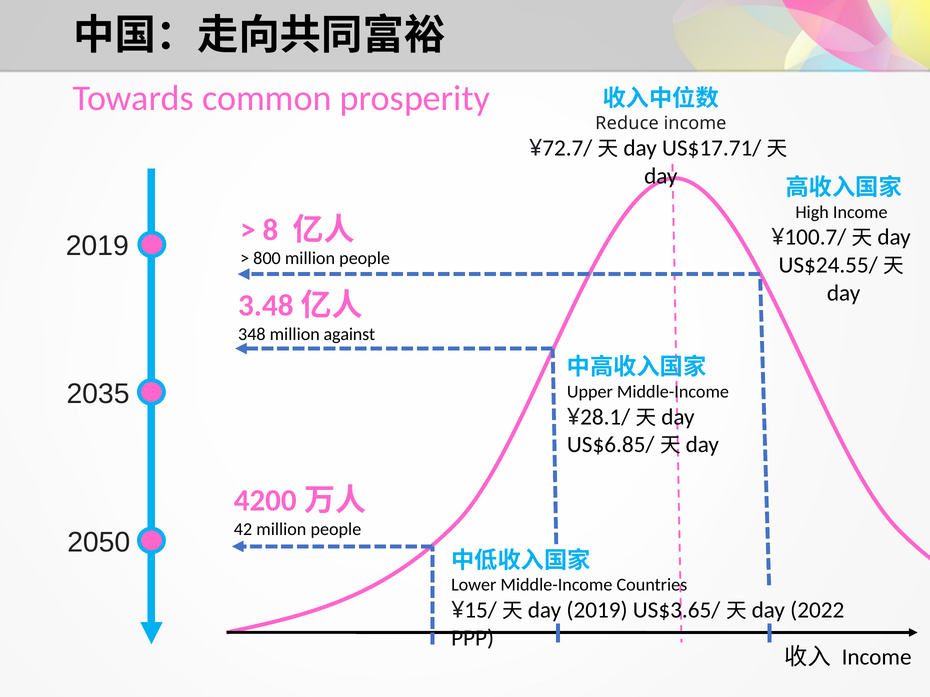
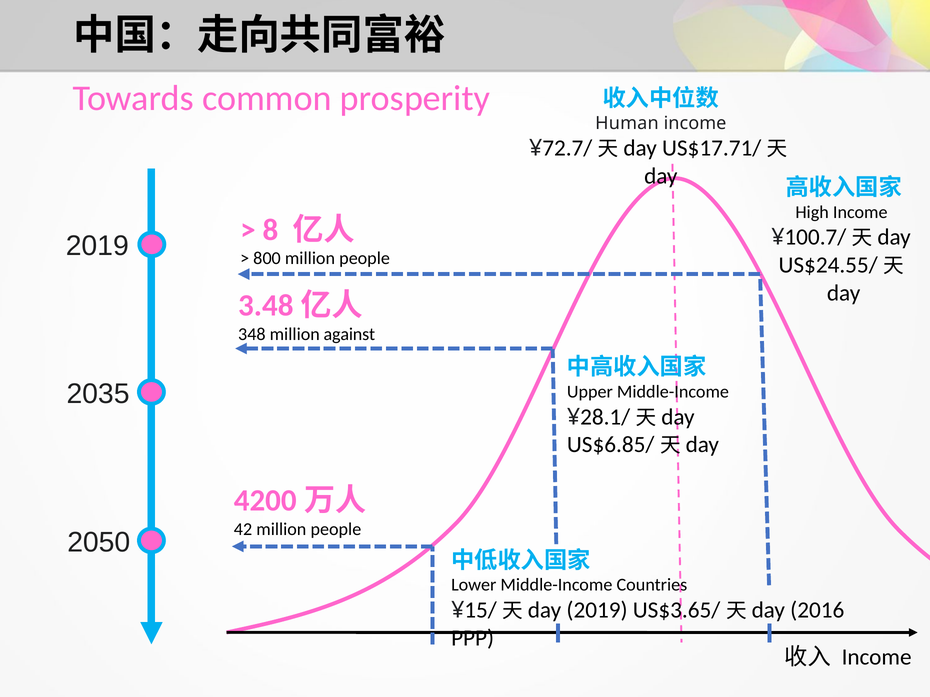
Reduce: Reduce -> Human (627, 123)
2022: 2022 -> 2016 (817, 611)
